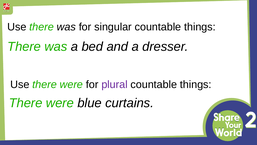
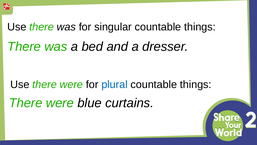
plural colour: purple -> blue (115, 84)
